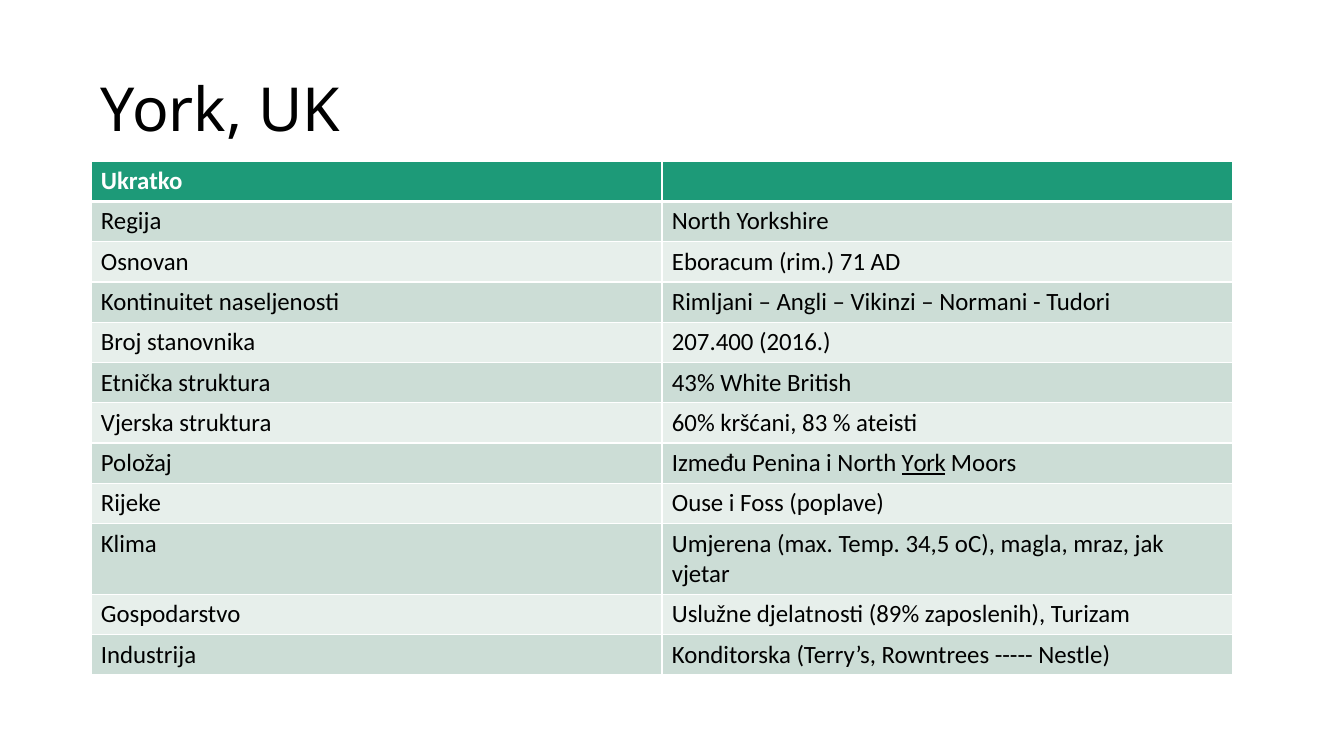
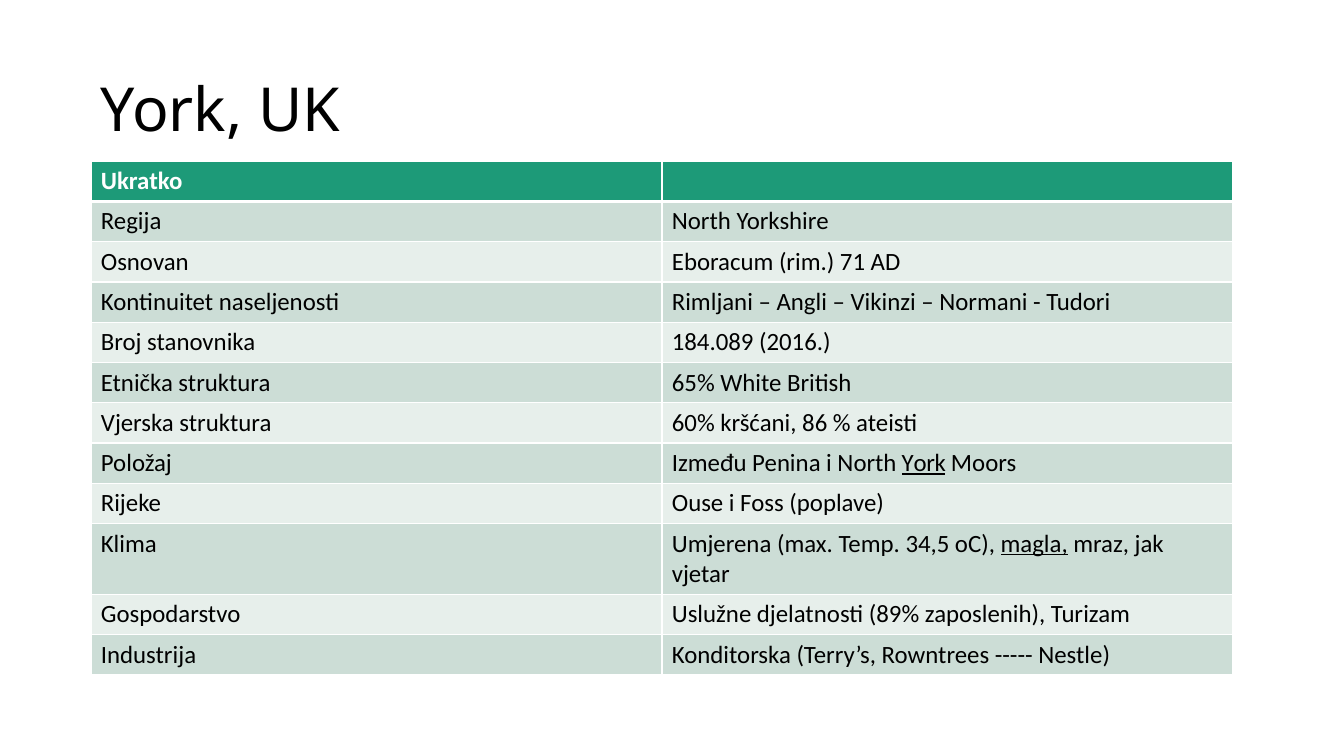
207.400: 207.400 -> 184.089 (713, 343)
43%: 43% -> 65% (693, 383)
83: 83 -> 86 (815, 423)
magla underline: none -> present (1034, 544)
